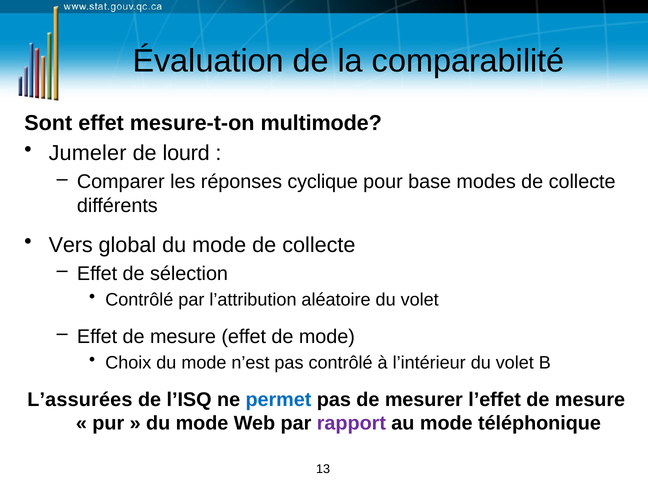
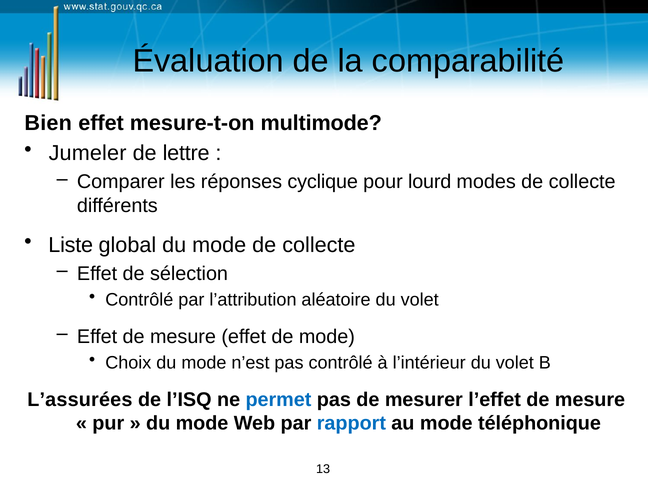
Sont: Sont -> Bien (48, 123)
lourd: lourd -> lettre (186, 153)
base: base -> lourd (430, 182)
Vers: Vers -> Liste (71, 245)
rapport colour: purple -> blue (351, 423)
